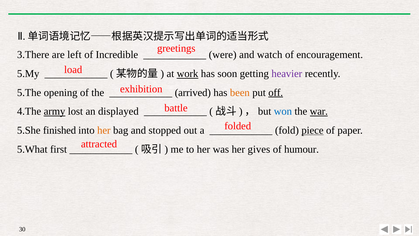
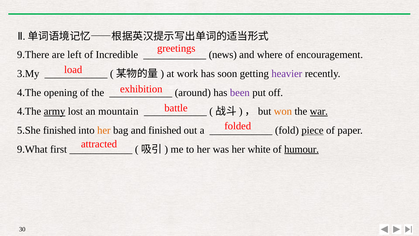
3.There: 3.There -> 9.There (33, 55)
were: were -> news (223, 55)
watch: watch -> where (270, 55)
5.My: 5.My -> 3.My (28, 74)
work underline: present -> none (188, 74)
5.The: 5.The -> 4.The (29, 92)
arrived: arrived -> around (193, 92)
been colour: orange -> purple (240, 92)
off underline: present -> none (276, 92)
displayed: displayed -> mountain (118, 111)
won colour: blue -> orange (283, 111)
and stopped: stopped -> finished (165, 130)
5.What: 5.What -> 9.What (32, 149)
gives: gives -> white (259, 149)
humour underline: none -> present (302, 149)
